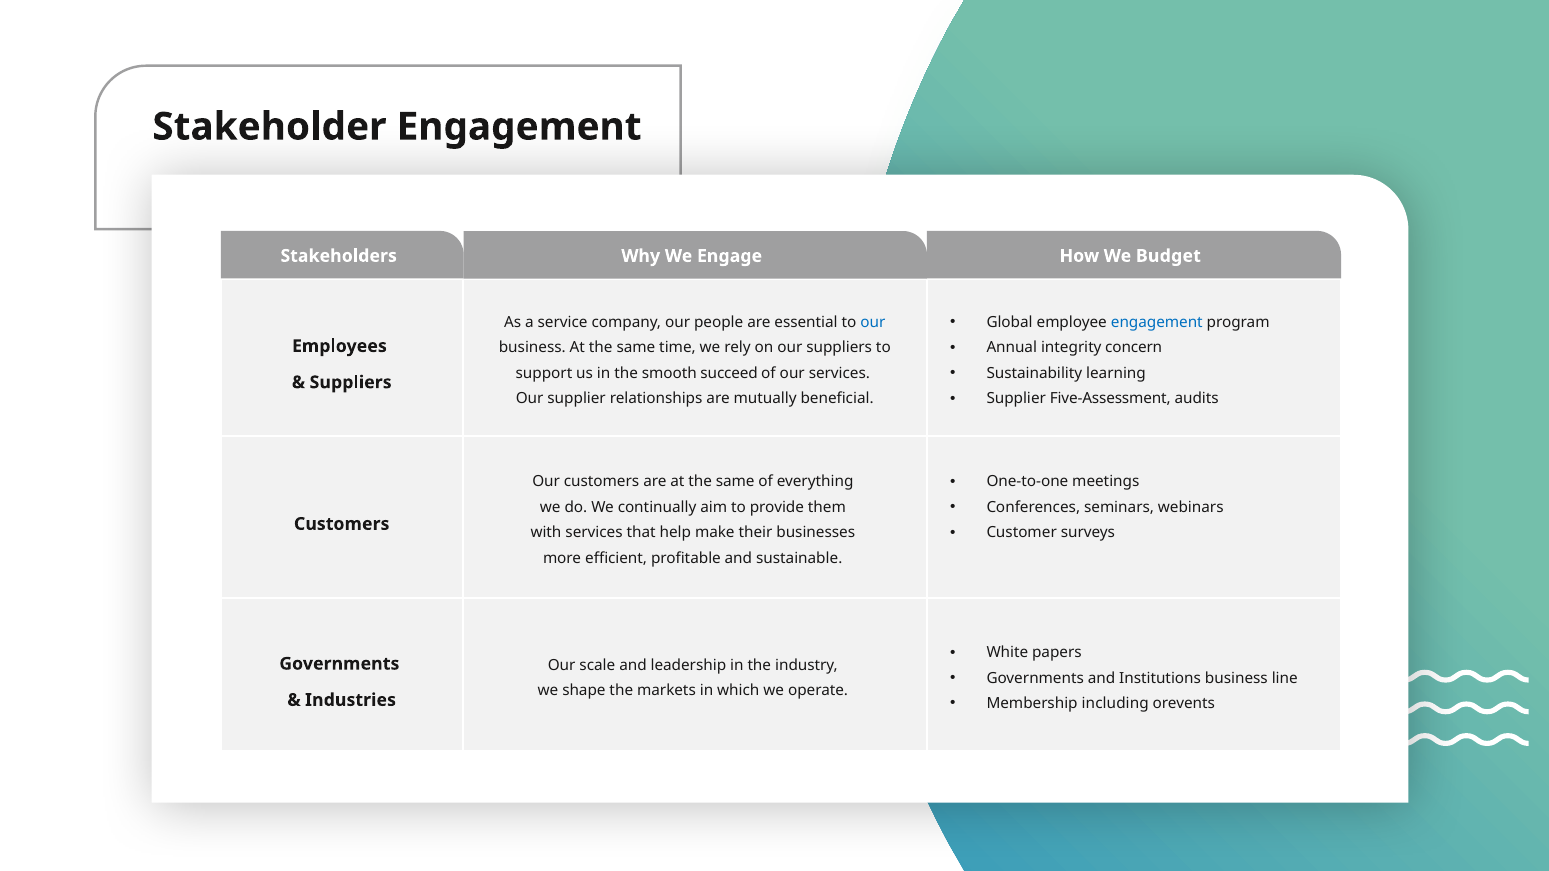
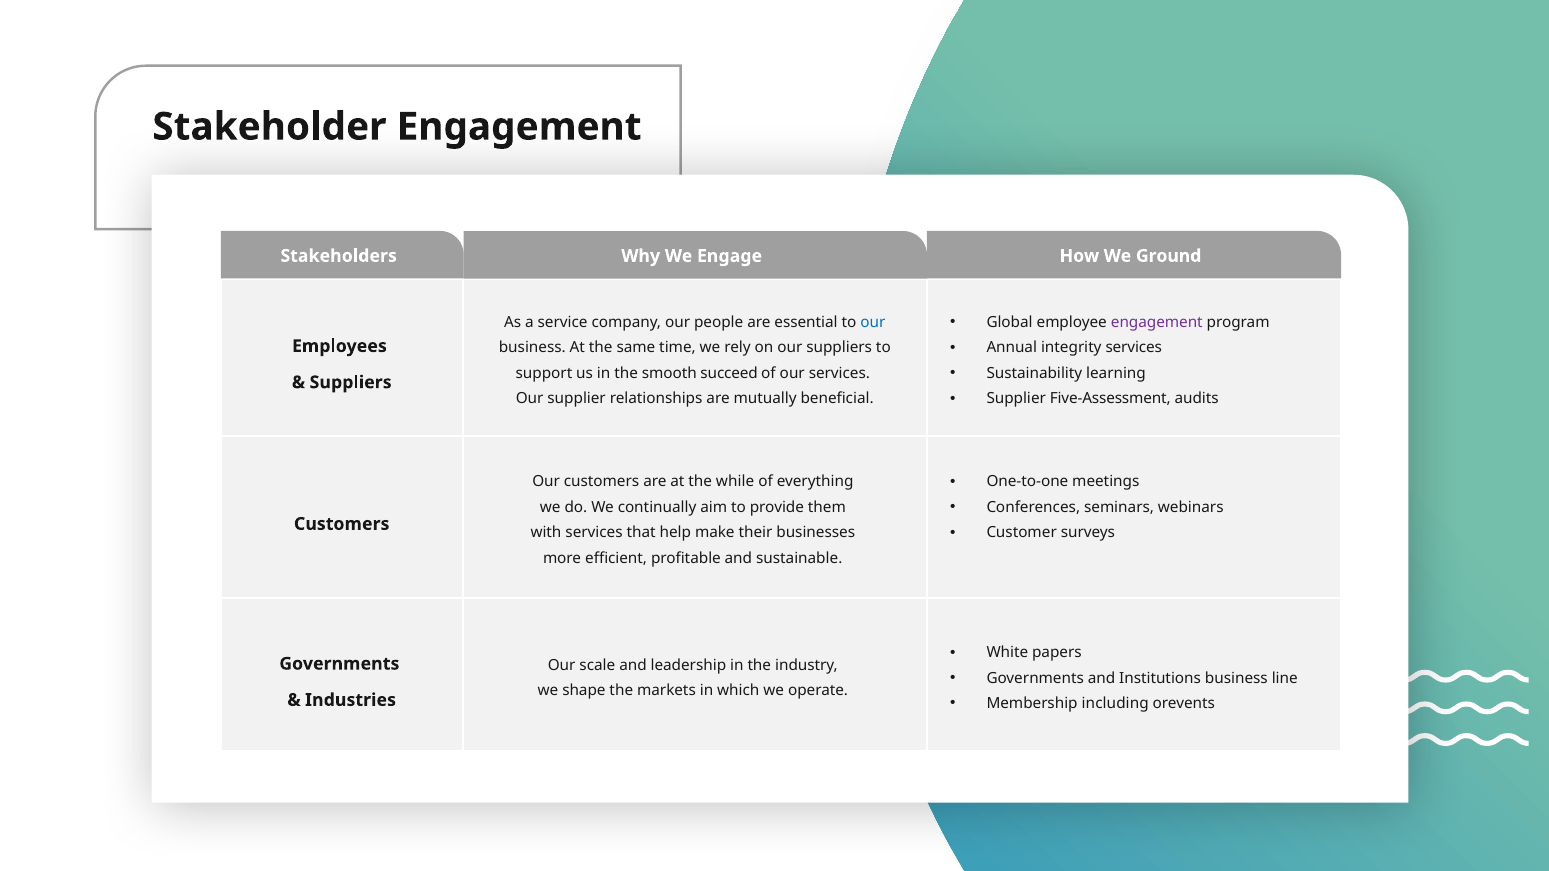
Budget: Budget -> Ground (1169, 256)
engagement colour: blue -> purple (1157, 322)
integrity concern: concern -> services (1134, 348)
are at the same: same -> while (735, 482)
